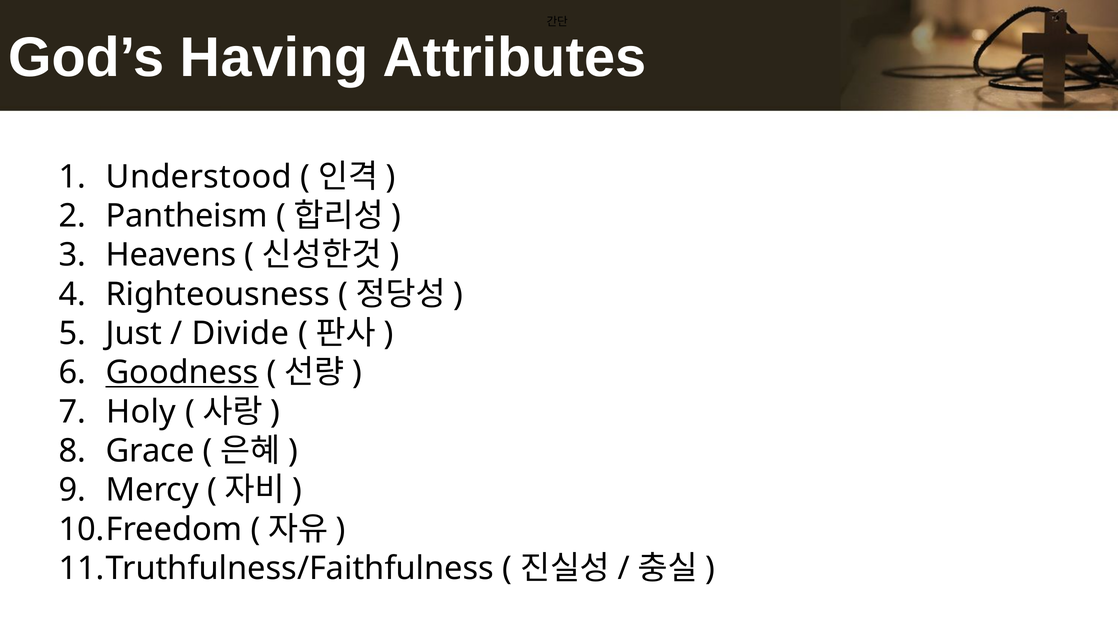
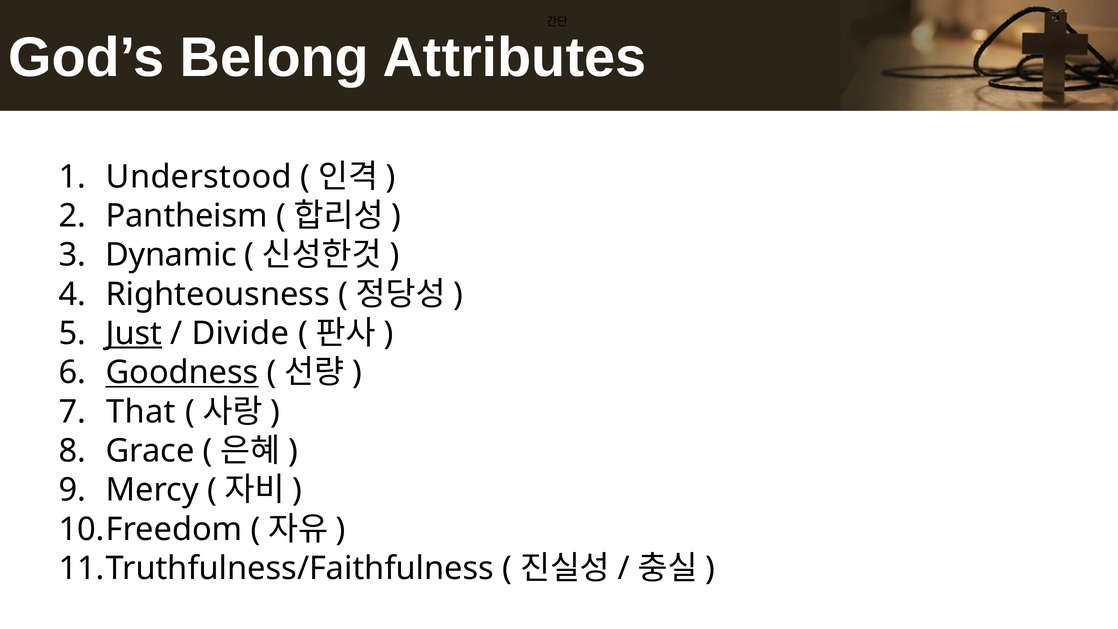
Having: Having -> Belong (274, 58)
Heavens: Heavens -> Dynamic (171, 255)
Just underline: none -> present (134, 333)
Holy: Holy -> That (141, 412)
